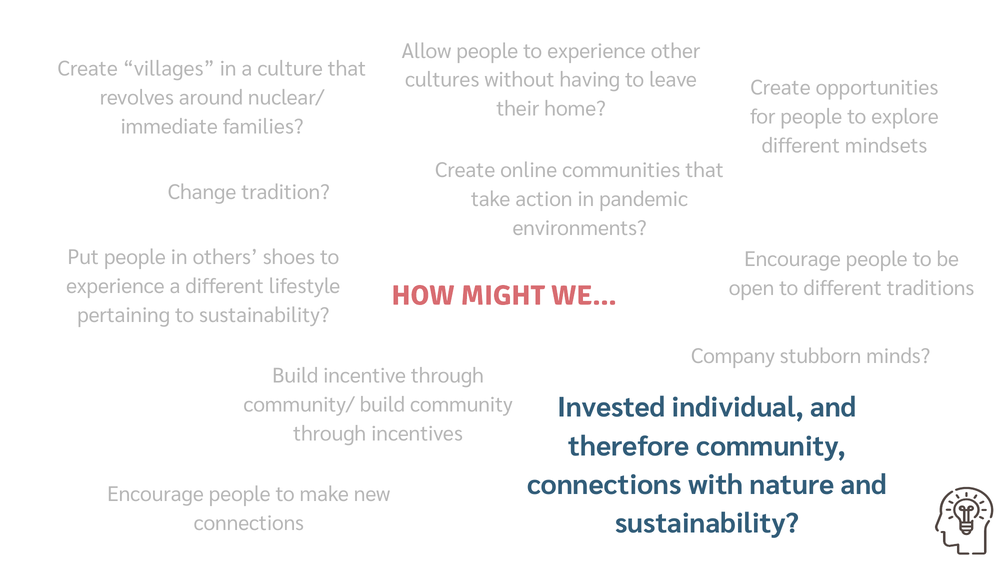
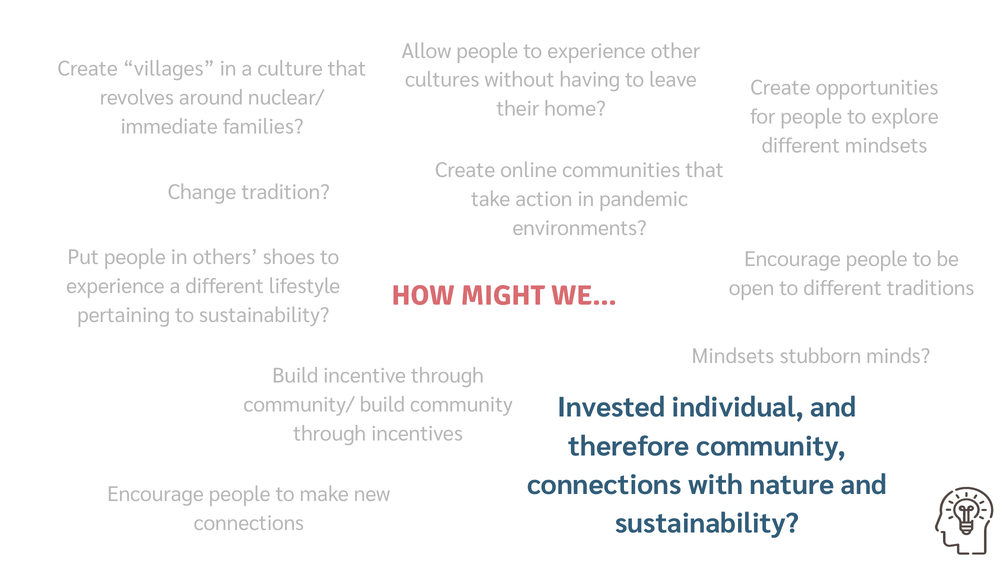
Company: Company -> Mindsets (733, 356)
